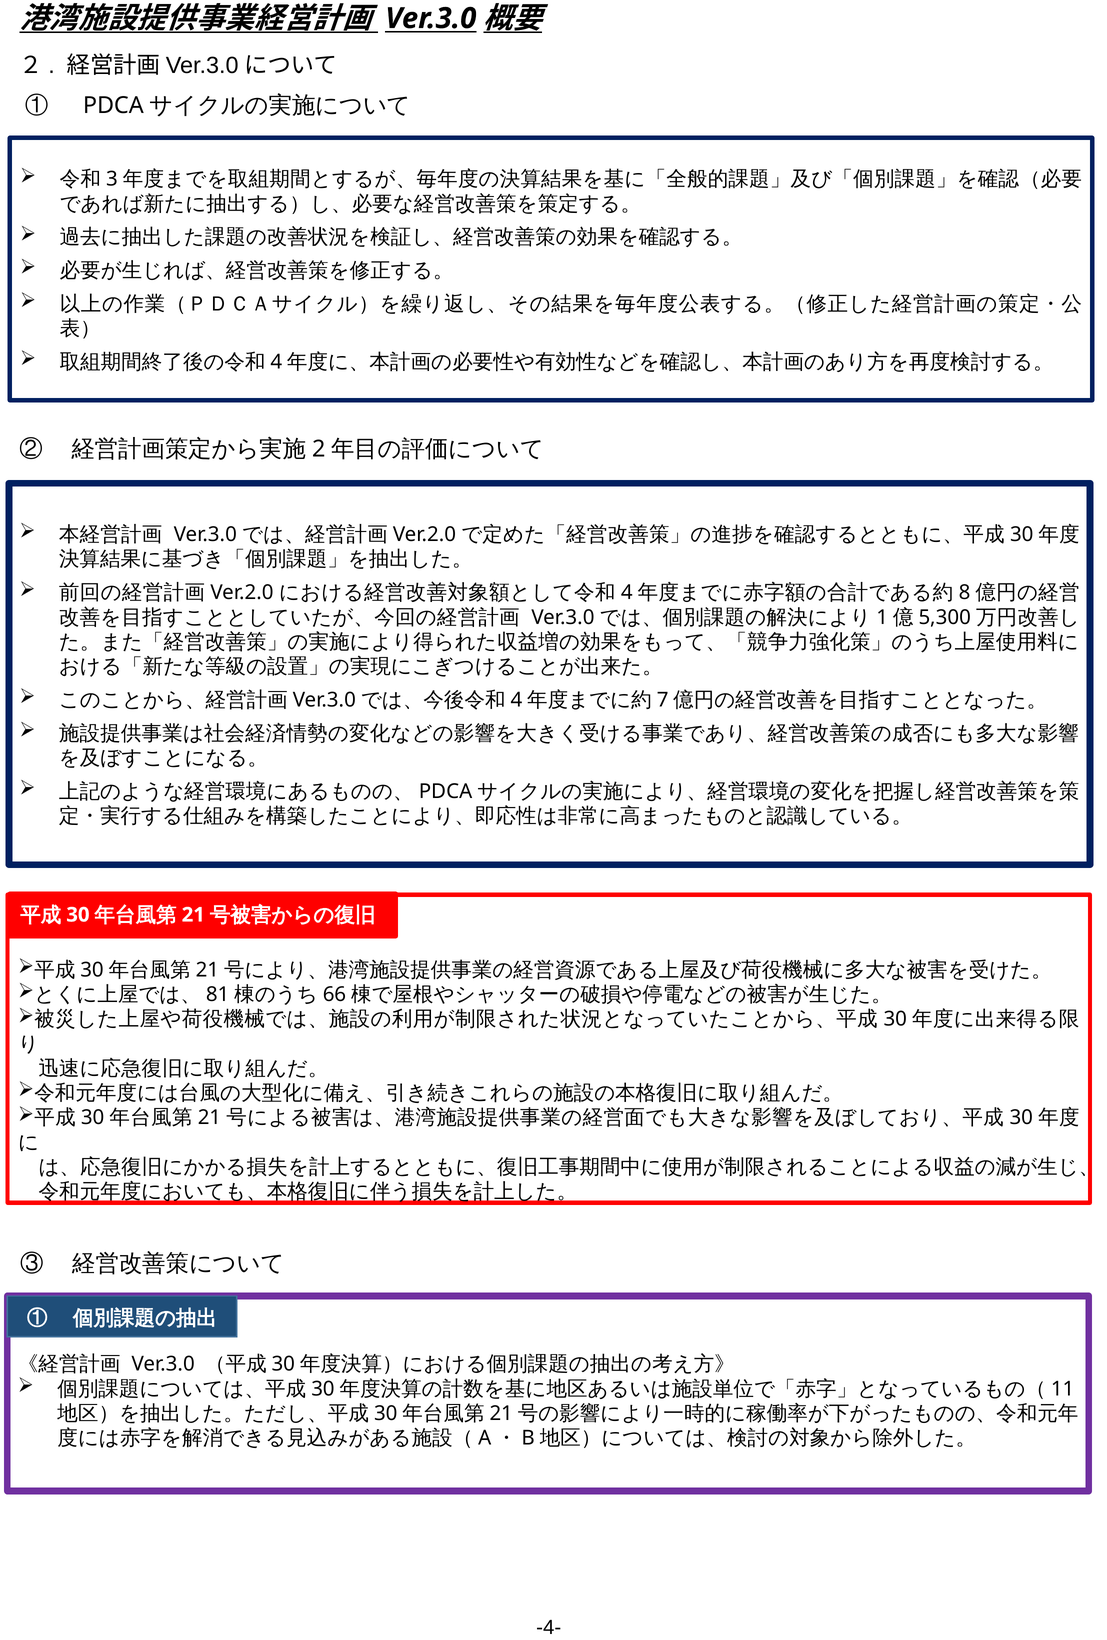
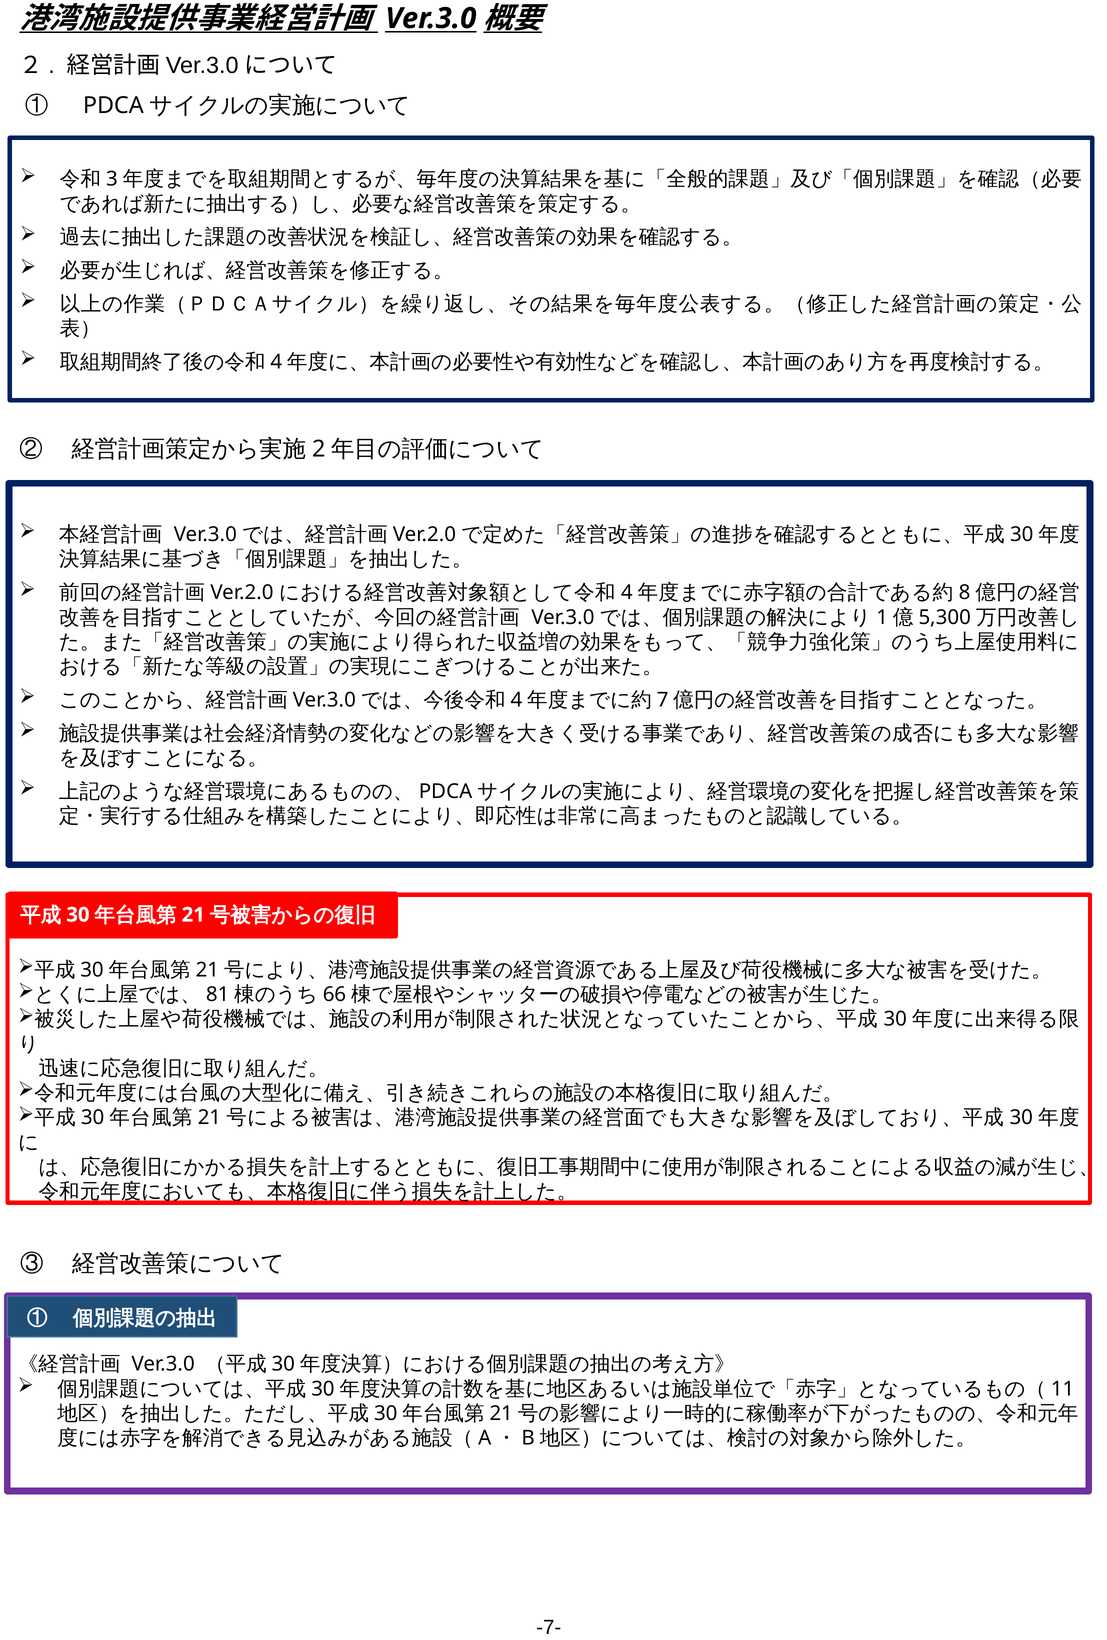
-4-: -4- -> -7- (549, 1627)
